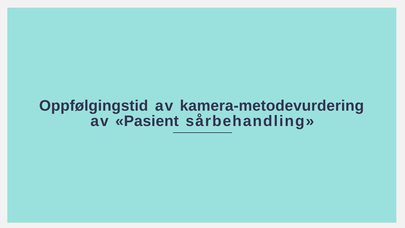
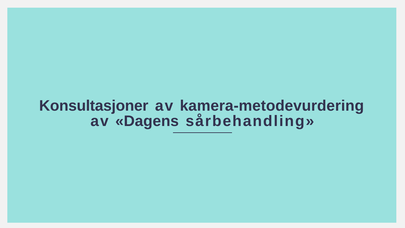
Oppfølgingstid: Oppfølgingstid -> Konsultasjoner (94, 106)
Pasient: Pasient -> Dagens (147, 121)
